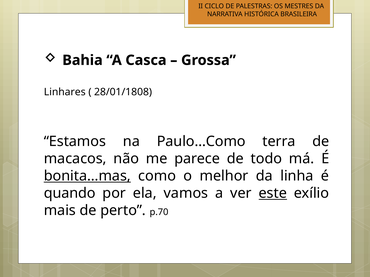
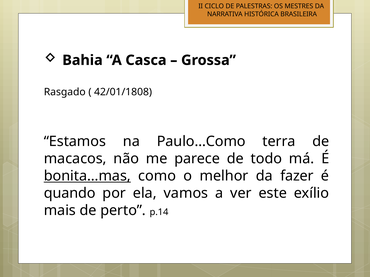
Linhares: Linhares -> Rasgado (65, 92)
28/01/1808: 28/01/1808 -> 42/01/1808 (123, 92)
linha: linha -> fazer (297, 176)
este underline: present -> none (273, 194)
p.70: p.70 -> p.14 (159, 213)
